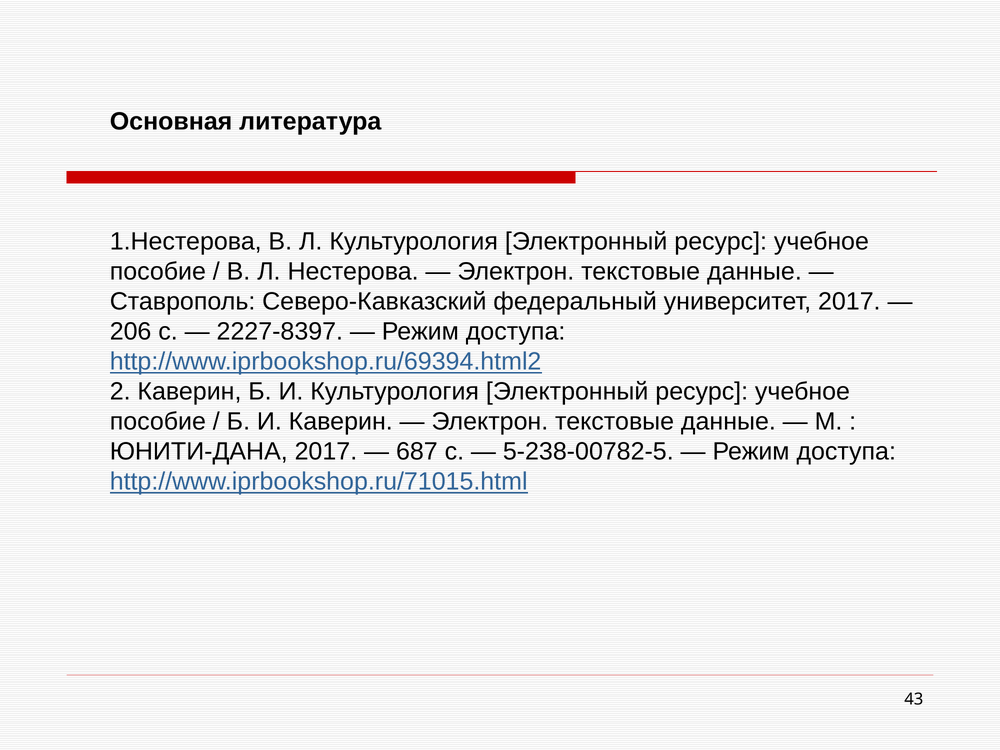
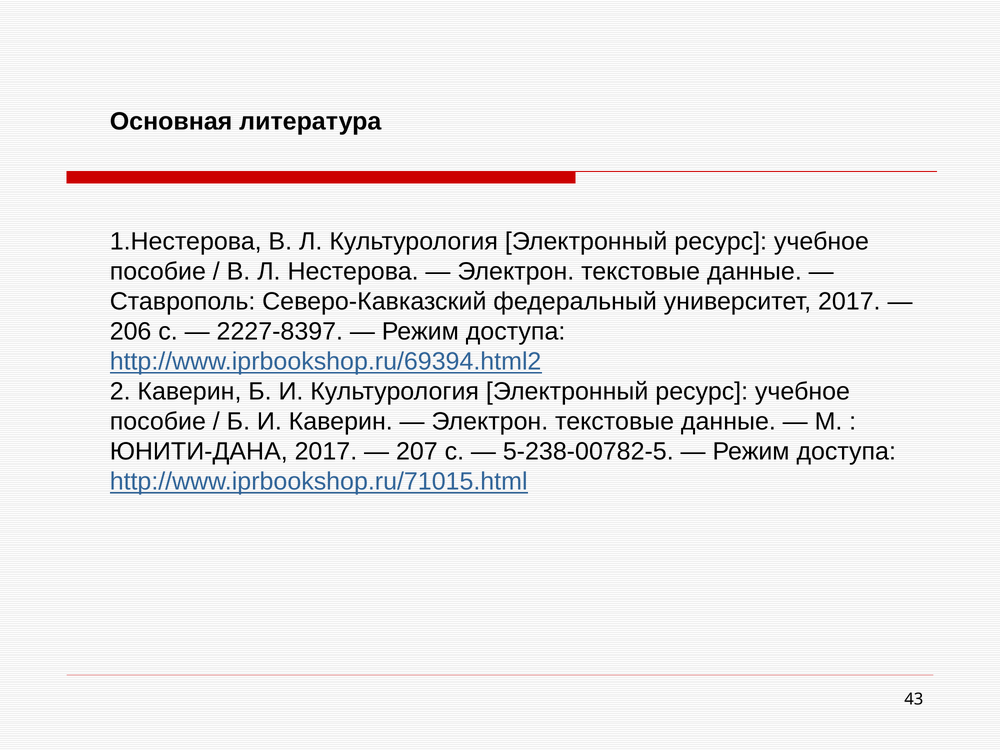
687: 687 -> 207 (417, 452)
